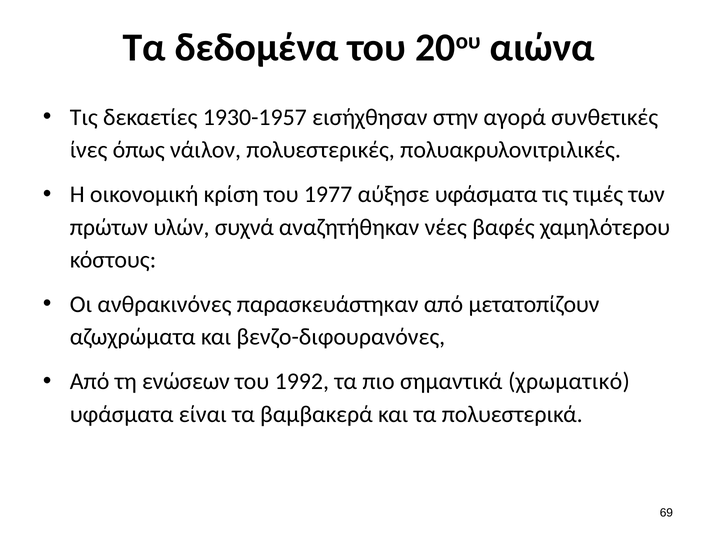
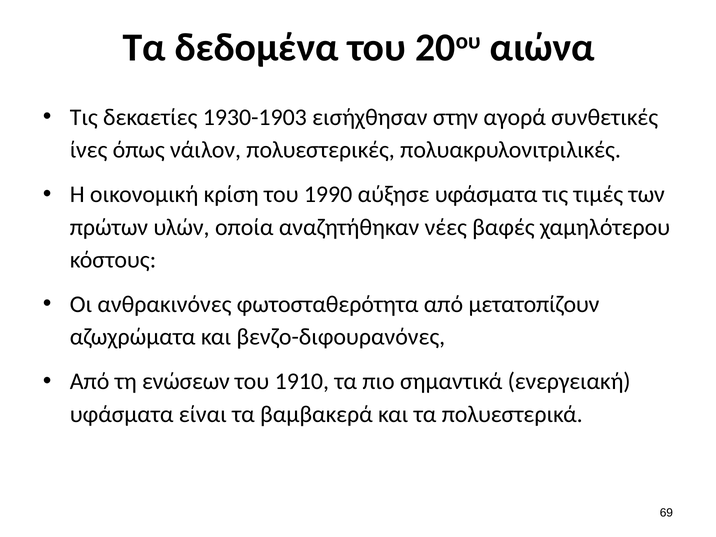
1930-1957: 1930-1957 -> 1930-1903 (255, 117)
1977: 1977 -> 1990 (328, 194)
συχνά: συχνά -> οποία (244, 227)
παρασκευάστηκαν: παρασκευάστηκαν -> φωτοσταθερότητα (328, 304)
1992: 1992 -> 1910 (302, 382)
χρωματικό: χρωματικό -> ενεργειακή (569, 382)
